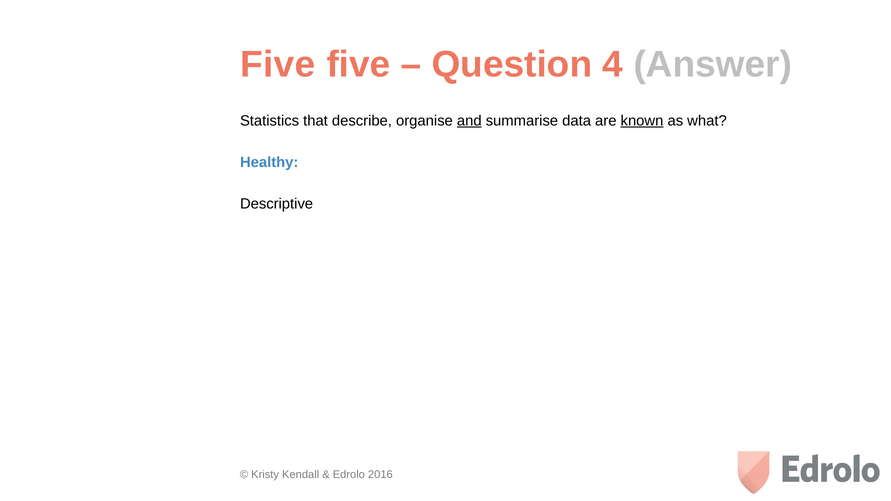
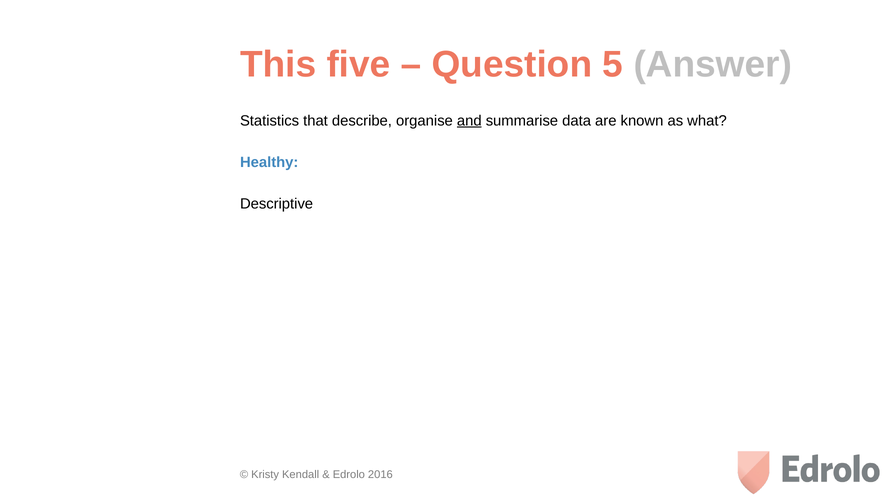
Five: Five -> This (278, 64)
4: 4 -> 5 (613, 64)
known underline: present -> none (642, 121)
